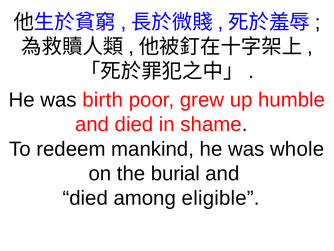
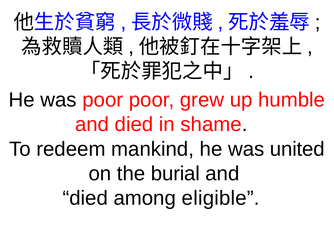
was birth: birth -> poor (103, 100)
whole: whole -> united (297, 149)
